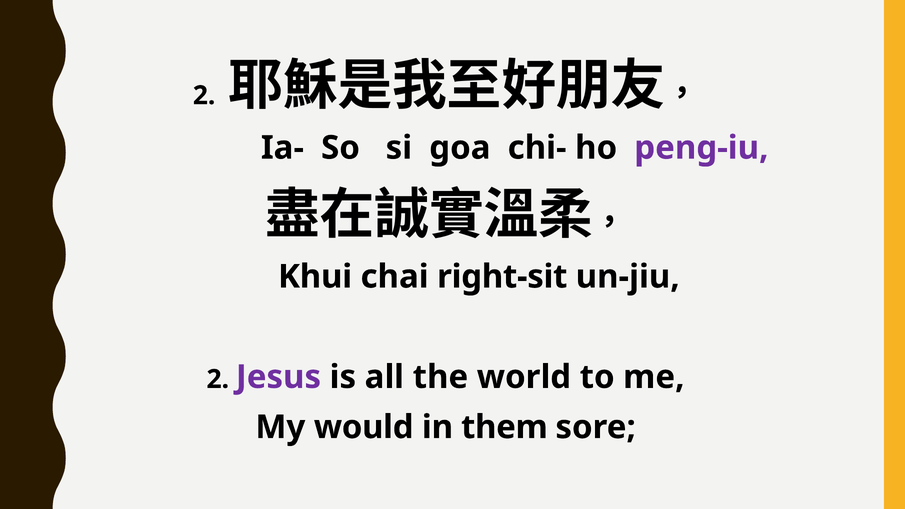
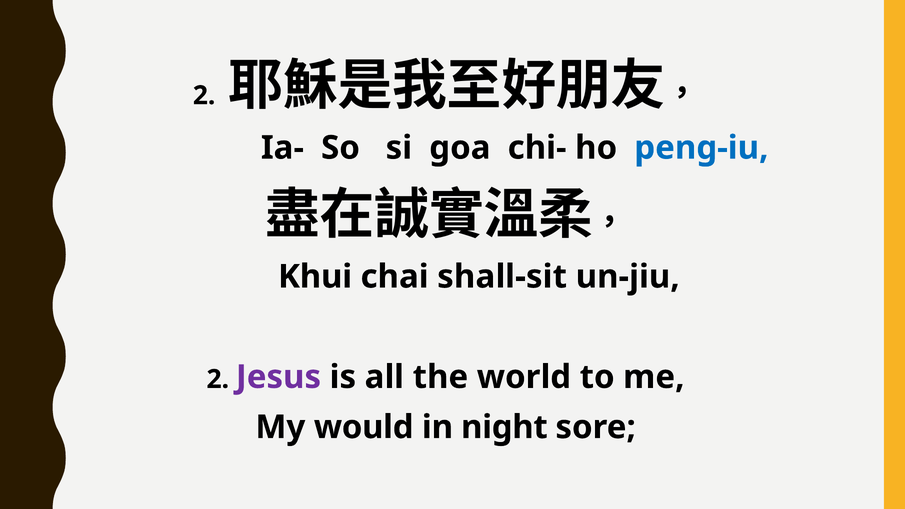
peng-iu colour: purple -> blue (701, 148)
right-sit: right-sit -> shall-sit (502, 277)
them: them -> night (504, 427)
